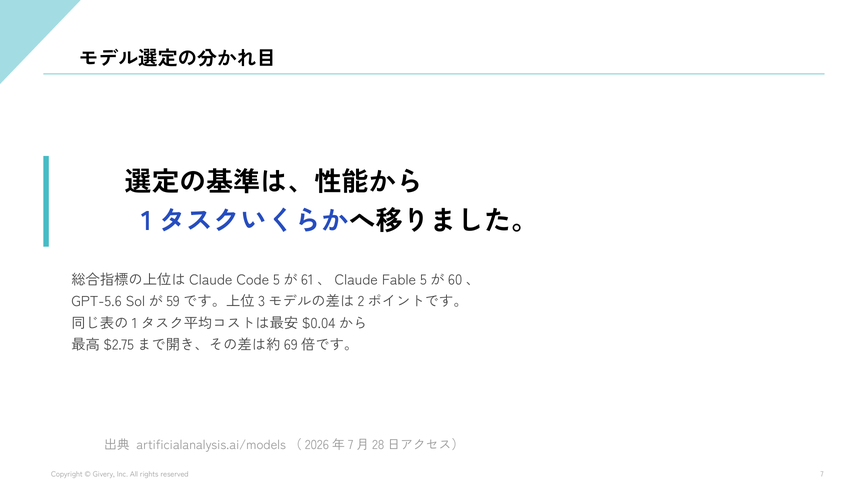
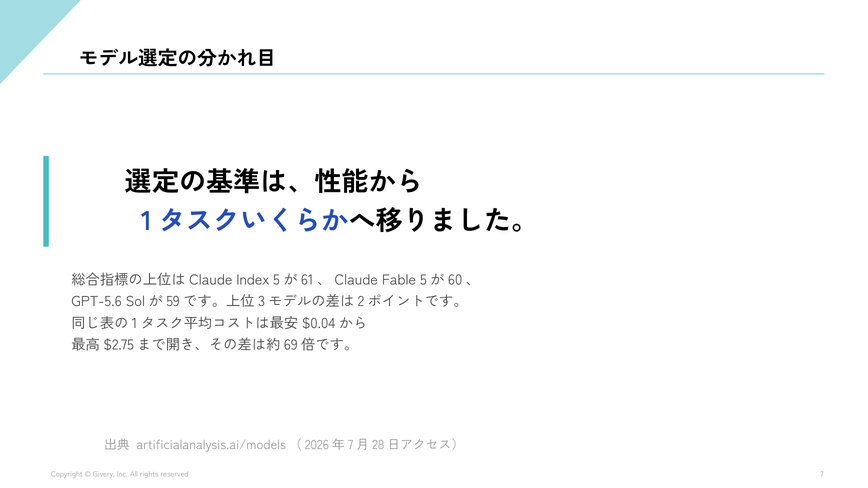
Code: Code -> Index (253, 280)
